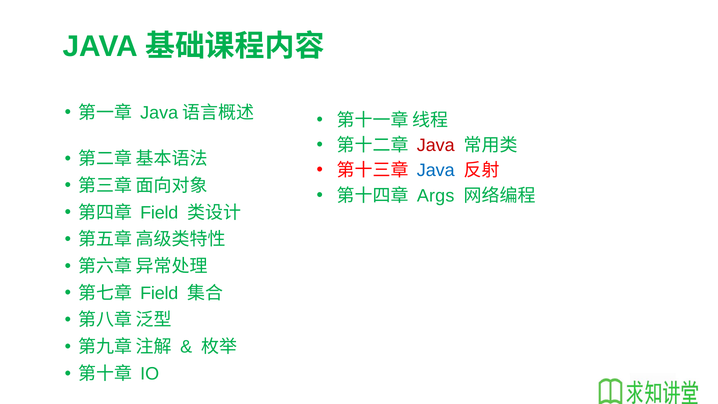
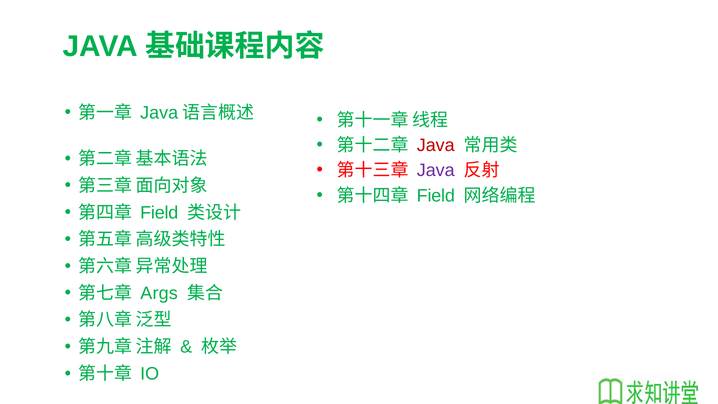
Java colour: blue -> purple (436, 170)
Args: Args -> Field (436, 196)
Field: Field -> Args (159, 293)
